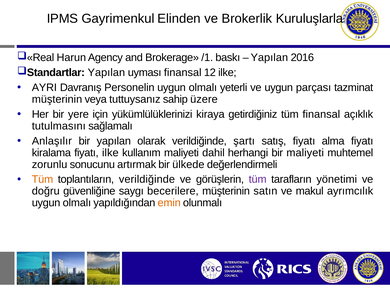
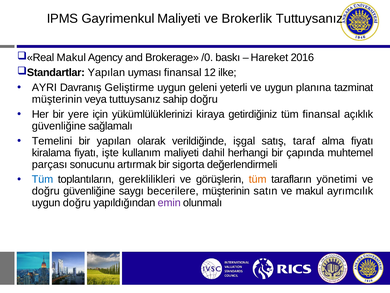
Gayrimenkul Elinden: Elinden -> Maliyeti (179, 19)
Brokerlik Kuruluşlarla: Kuruluşlarla -> Tuttuysanız (309, 19)
Harun: Harun -> Makul (71, 58)
/1: /1 -> /0 (207, 58)
Yapılan: Yapılan -> Hareket (269, 58)
Personelin: Personelin -> Geliştirme (129, 87)
olmalı: olmalı -> geleni (203, 87)
parçası: parçası -> planına (314, 87)
sahip üzere: üzere -> doğru (204, 99)
tutulmasını: tutulmasını -> güvenliğine (59, 126)
Anlaşılır: Anlaşılır -> Temelini (52, 141)
şartı: şartı -> işgal (244, 141)
satış fiyatı: fiyatı -> taraf (304, 141)
fiyatı ilke: ilke -> işte (110, 152)
bir maliyeti: maliyeti -> çapında (305, 152)
zorunlu: zorunlu -> parçası (50, 164)
ülkede: ülkede -> sigorta (188, 164)
Tüm colour: orange -> blue (42, 179)
toplantıların verildiğinde: verildiğinde -> gereklilikleri (147, 179)
tüm colour: purple -> orange (258, 179)
olmalı: olmalı -> doğru (77, 202)
emin colour: orange -> purple (169, 202)
